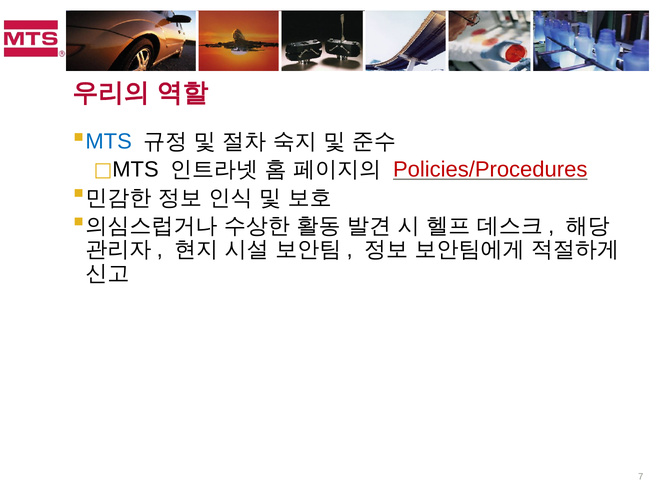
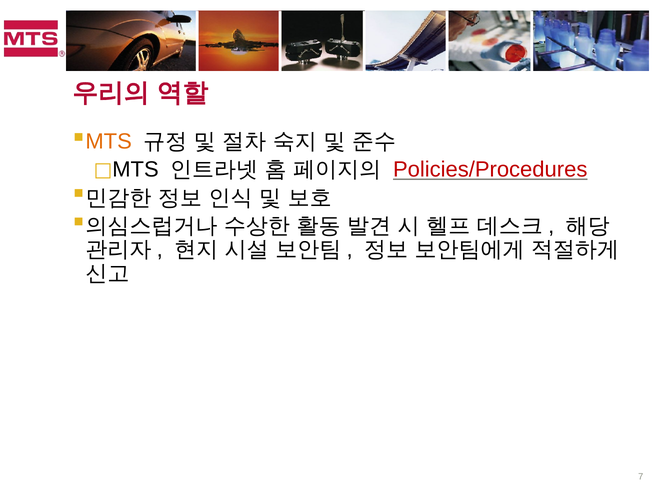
MTS colour: blue -> orange (109, 142)
